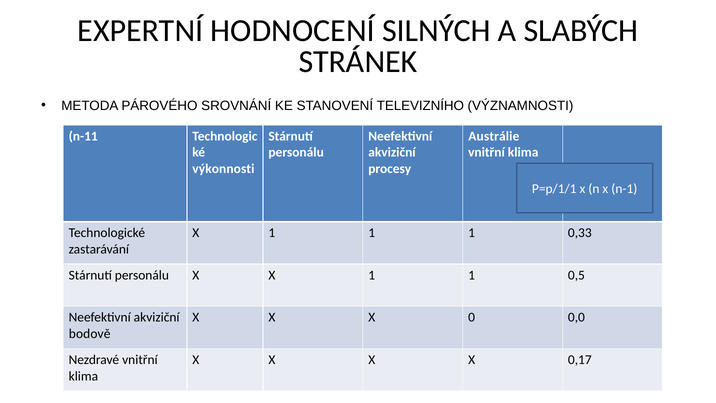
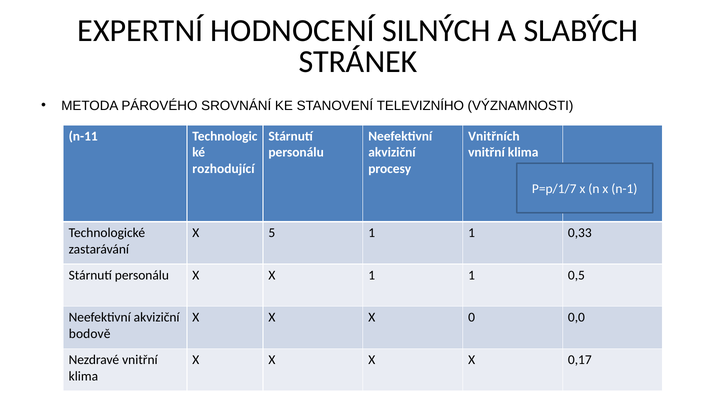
Austrálie: Austrálie -> Vnitřních (494, 136)
výkonnosti: výkonnosti -> rozhodující (223, 169)
P=p/1/1: P=p/1/1 -> P=p/1/7 (554, 189)
1: 1 -> 5 (272, 233)
